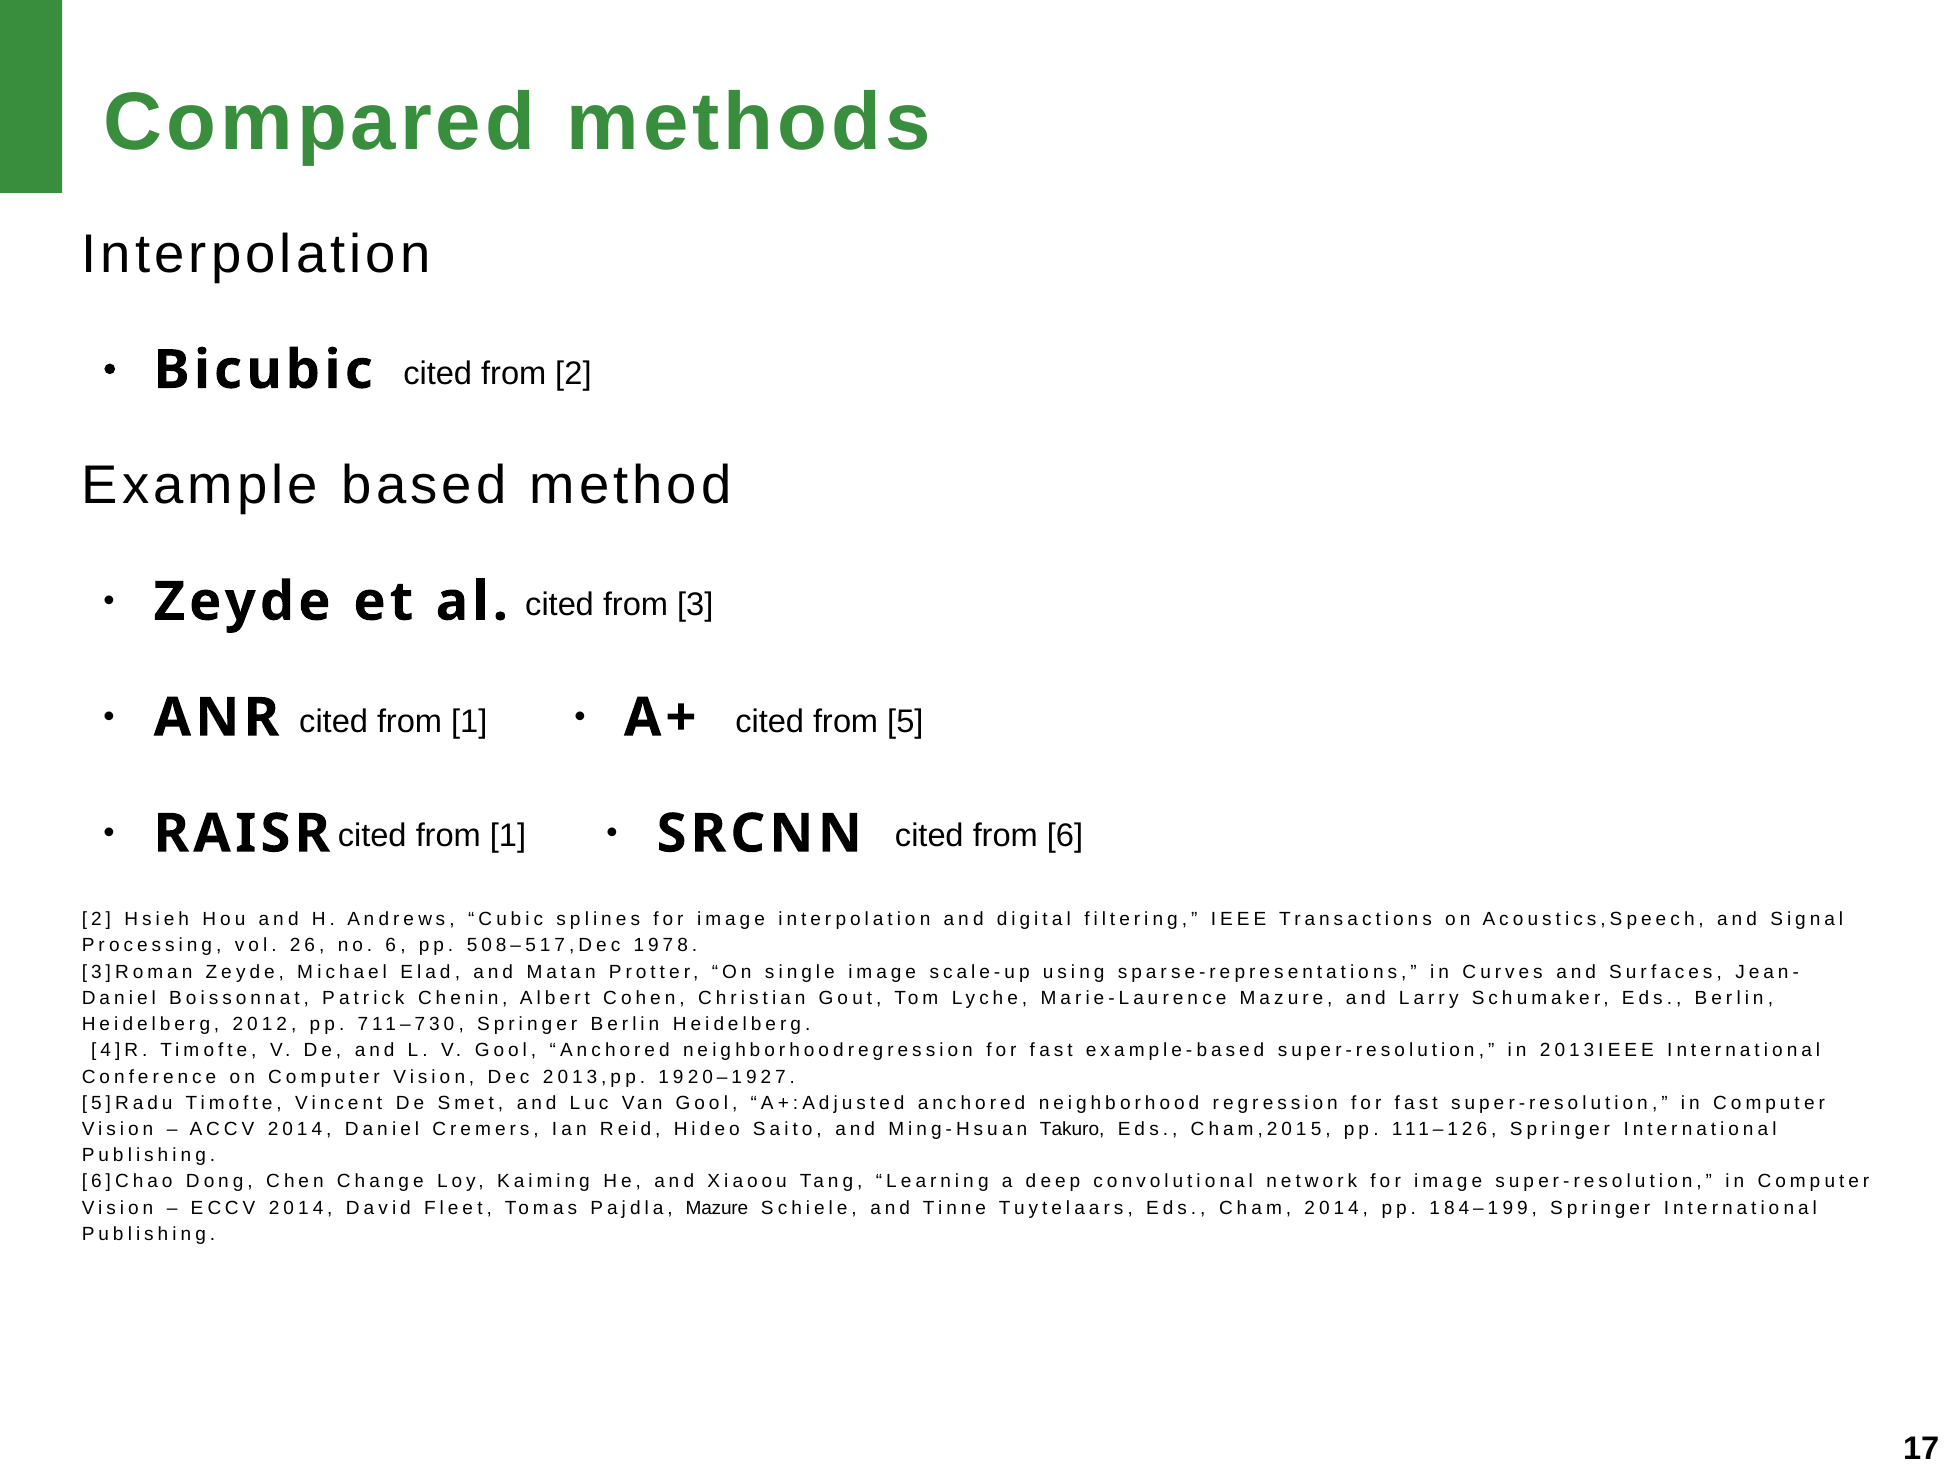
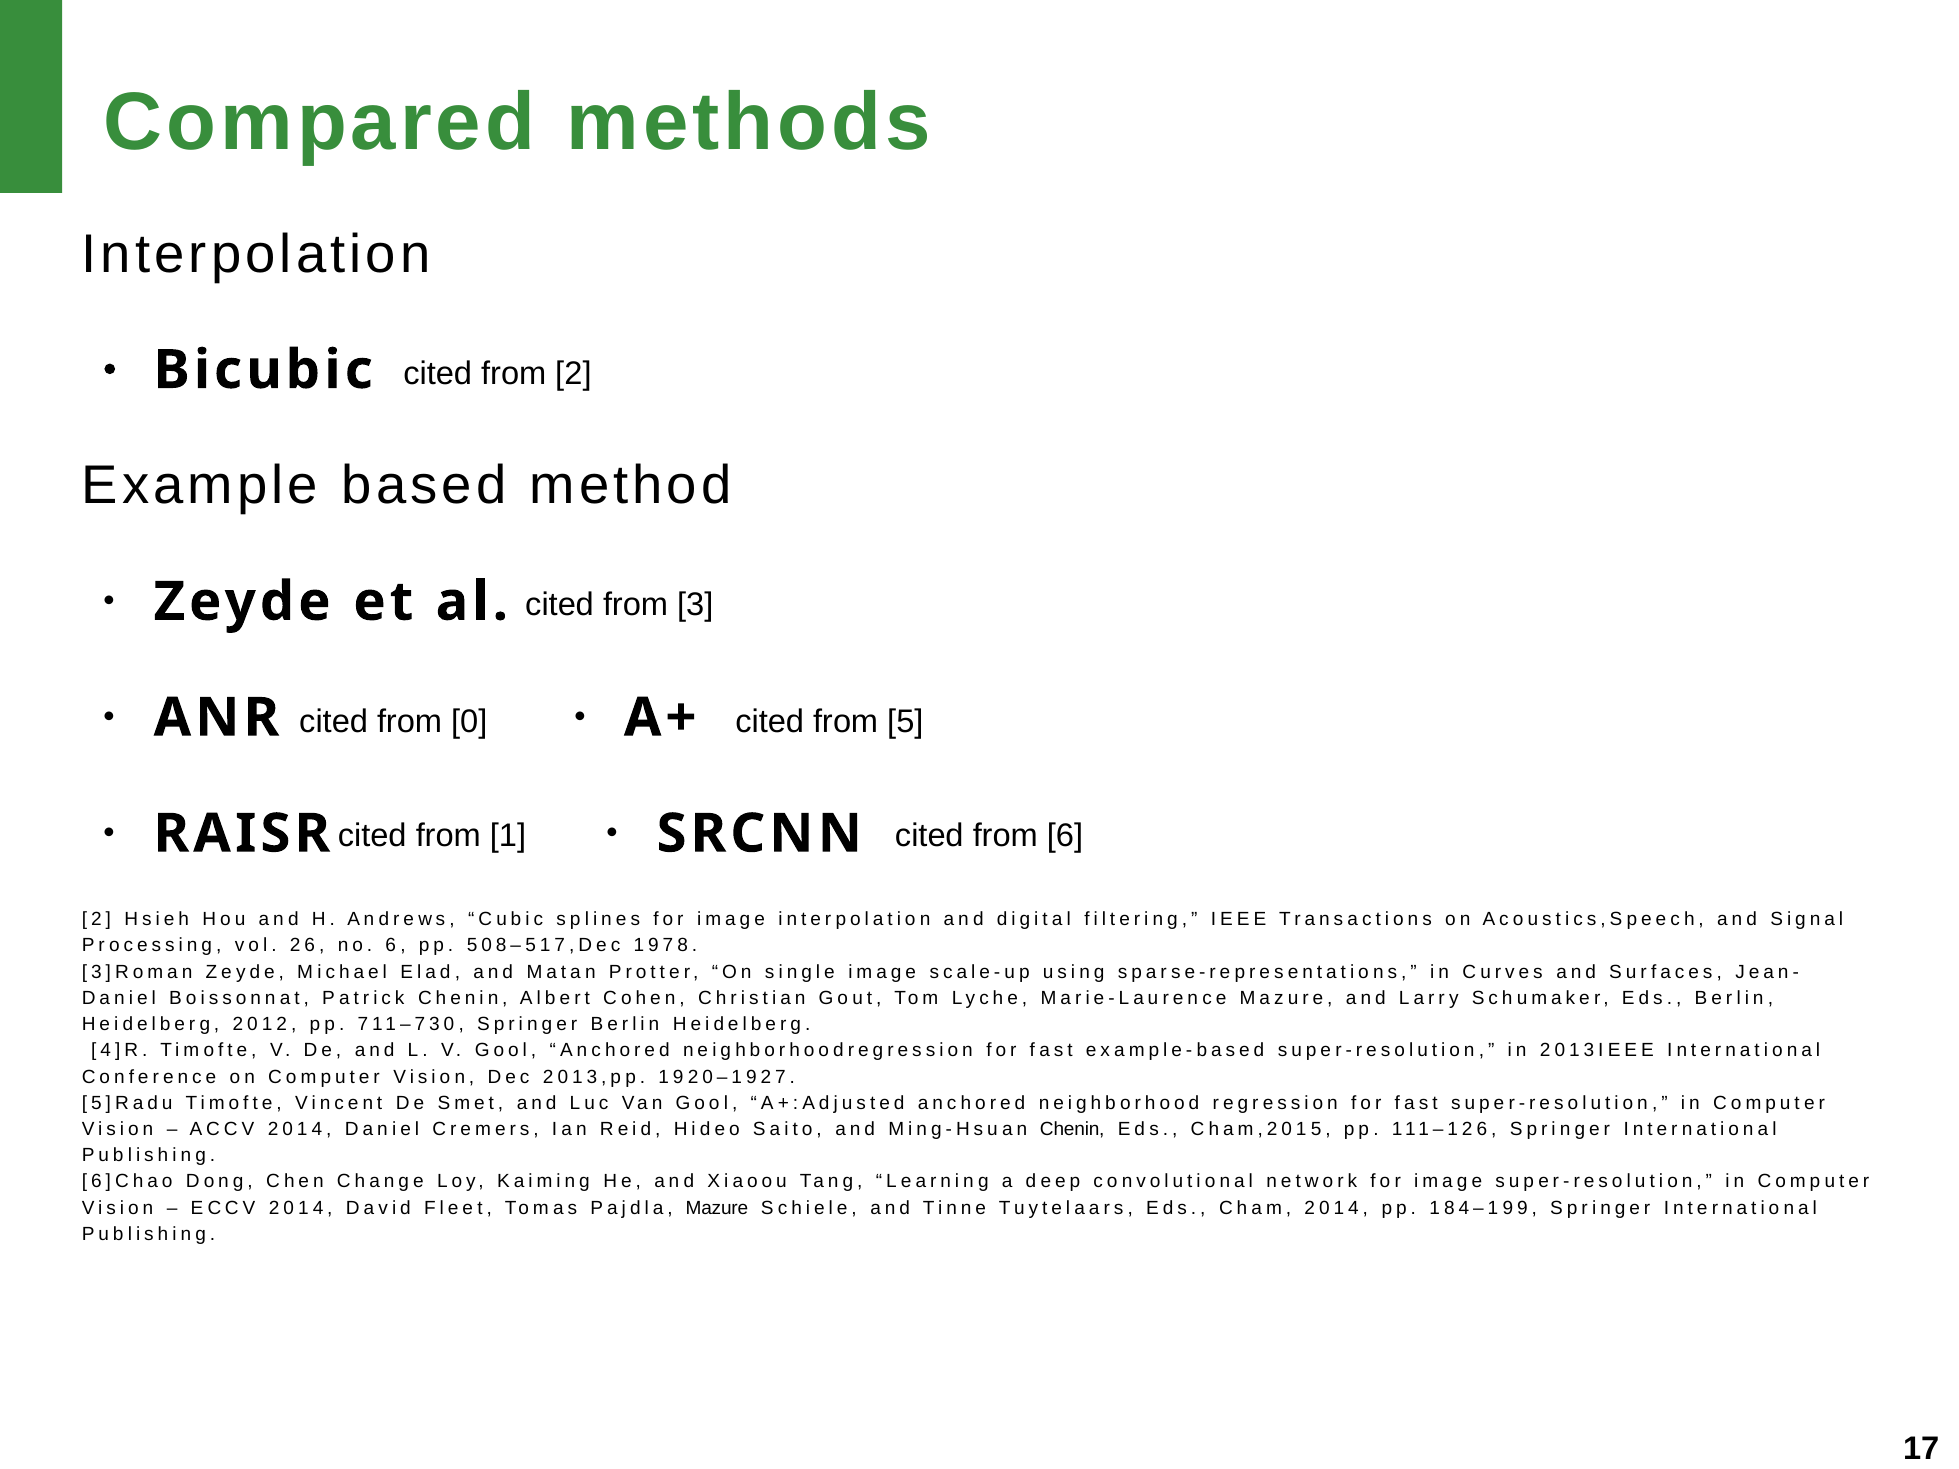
1: 1 -> 0 (469, 722)
Ming-Hsuan Takuro: Takuro -> Chenin (1072, 1129)
